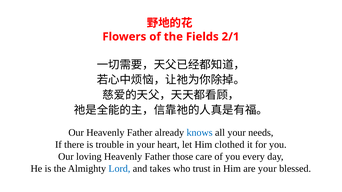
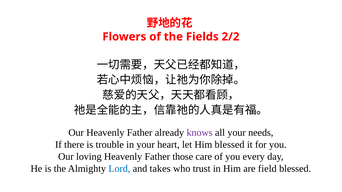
2/1: 2/1 -> 2/2 (231, 37)
knows colour: blue -> purple (200, 133)
Him clothed: clothed -> blessed (230, 145)
are your: your -> field (267, 169)
